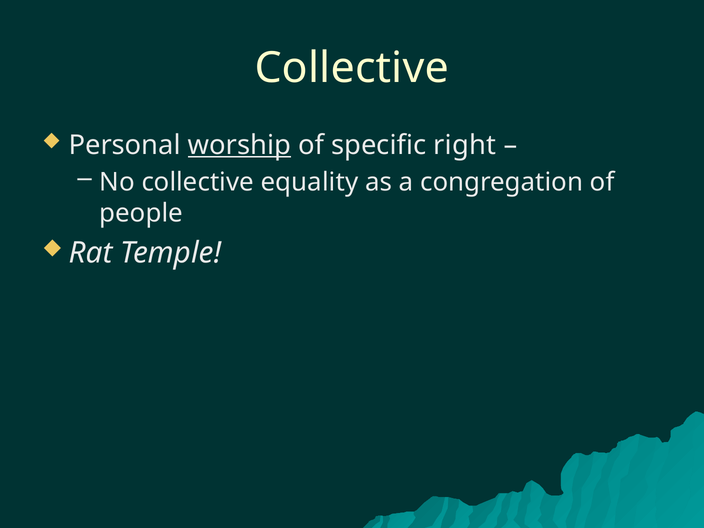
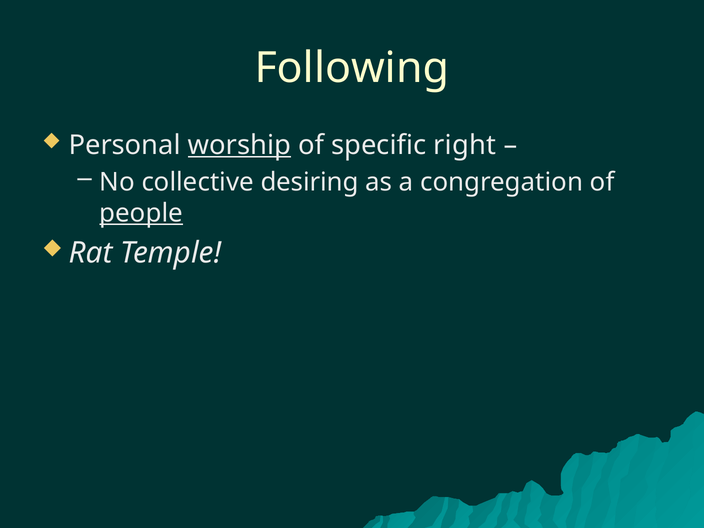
Collective: Collective -> Following (352, 68)
equality: equality -> desiring (310, 182)
people underline: none -> present (141, 213)
